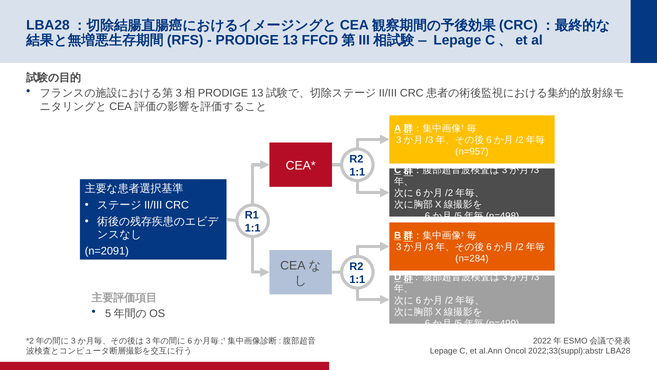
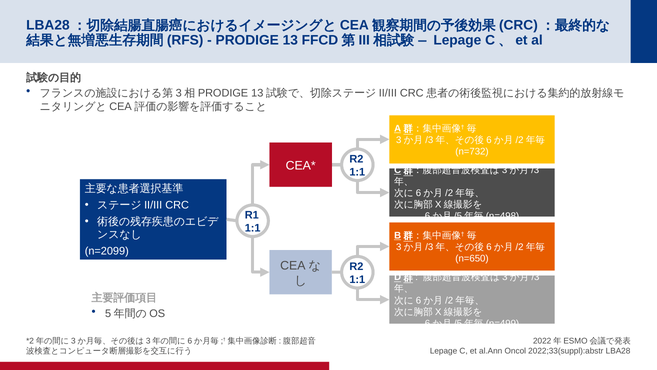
n=957: n=957 -> n=732 (472, 151)
n=2091: n=2091 -> n=2099 (107, 251)
n=284: n=284 -> n=650 (472, 258)
